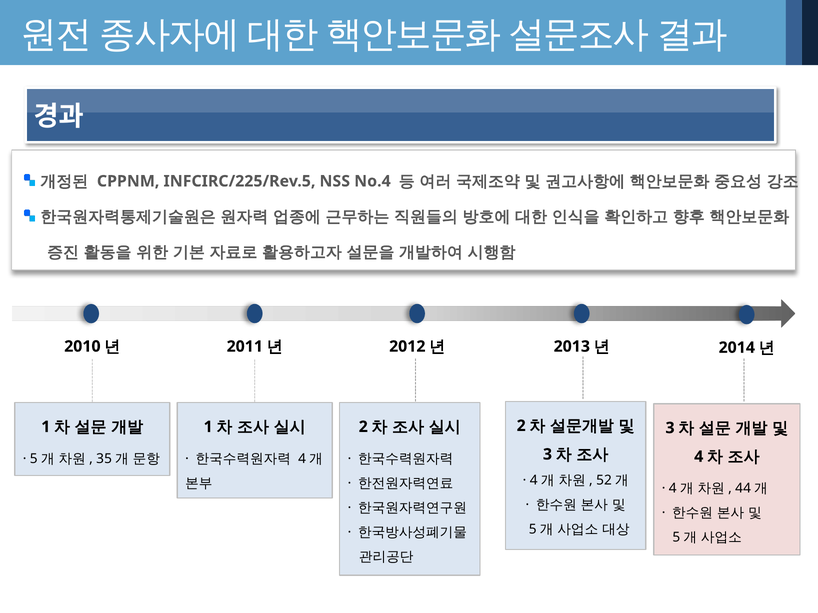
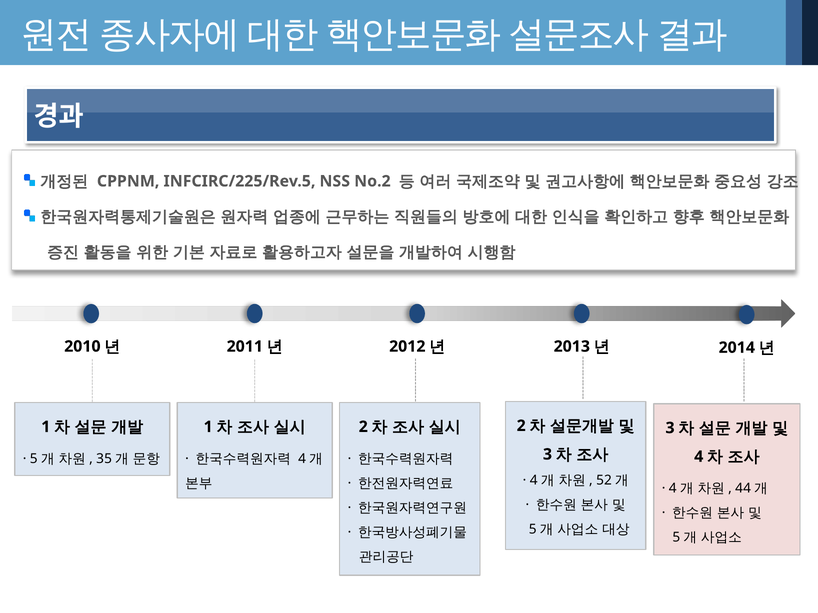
No.4: No.4 -> No.2 (372, 181)
